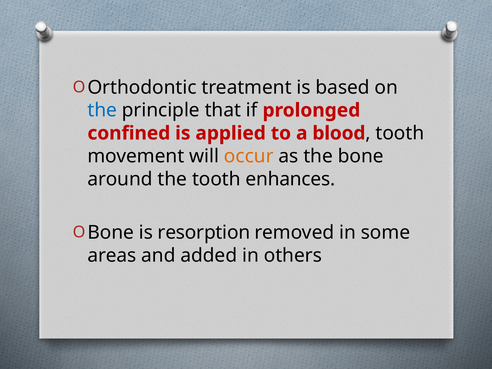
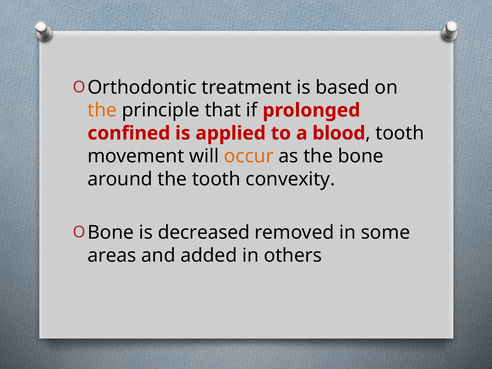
the colour: blue -> orange (102, 110)
enhances: enhances -> convexity (290, 179)
resorption: resorption -> decreased (204, 233)
